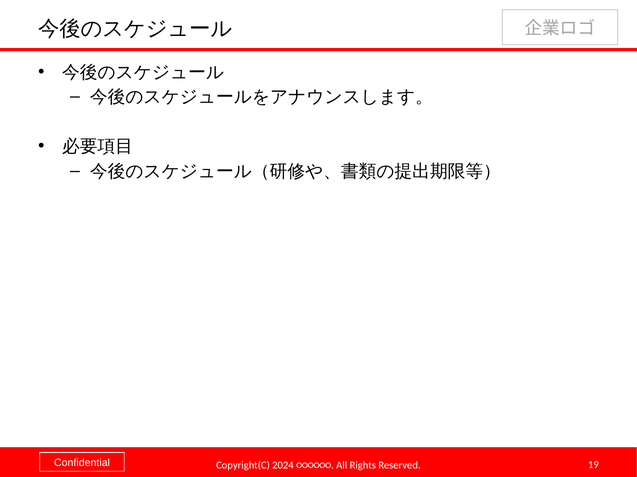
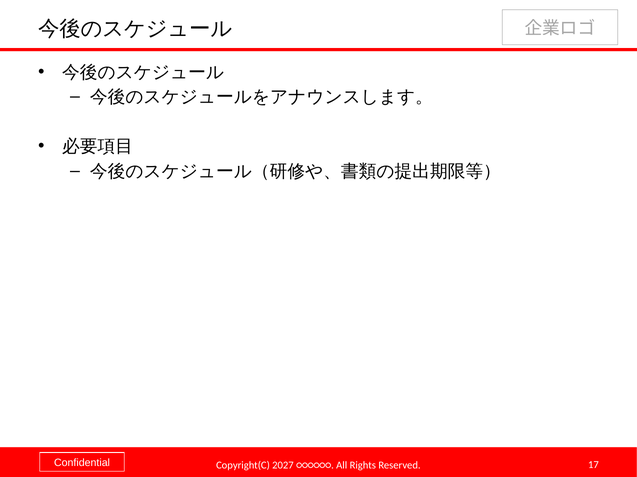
2024: 2024 -> 2027 (283, 466)
19: 19 -> 17 (593, 466)
